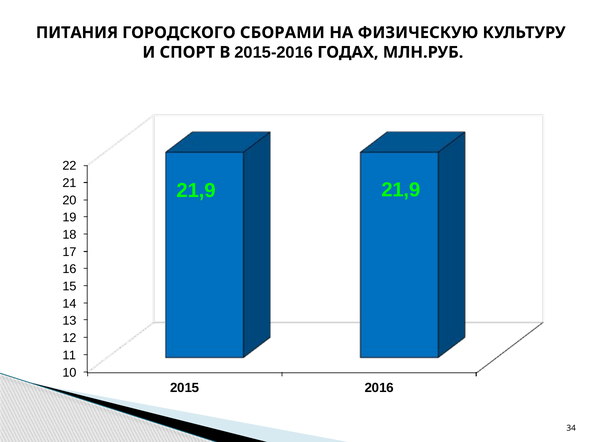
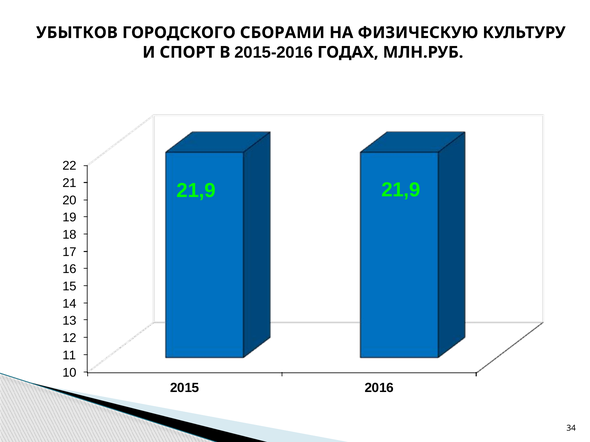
ПИТАНИЯ: ПИТАНИЯ -> УБЫТКОВ (77, 33)
